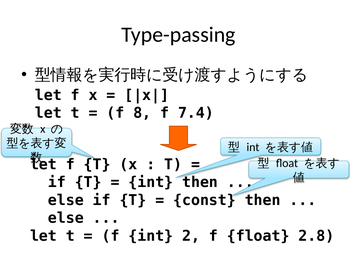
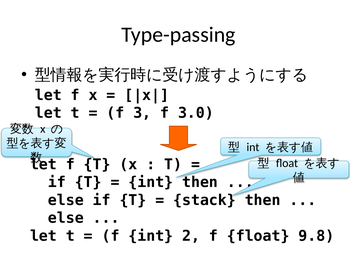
8: 8 -> 3 (142, 113)
7.4: 7.4 -> 3.0 (196, 113)
const: const -> stack (205, 200)
2.8: 2.8 -> 9.8 (316, 236)
